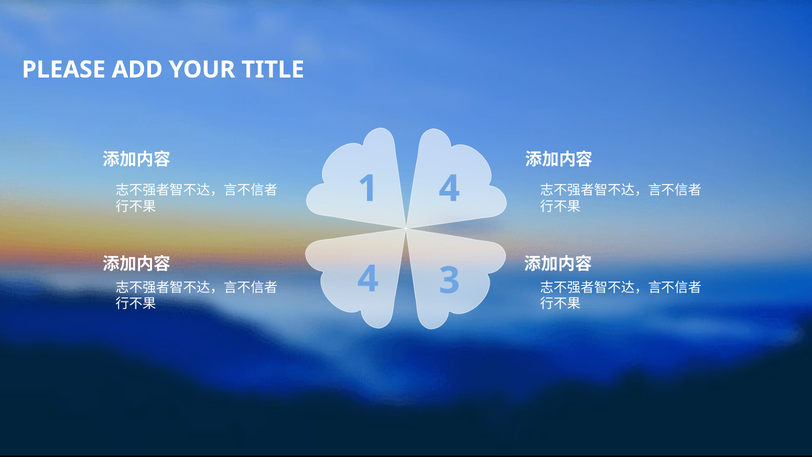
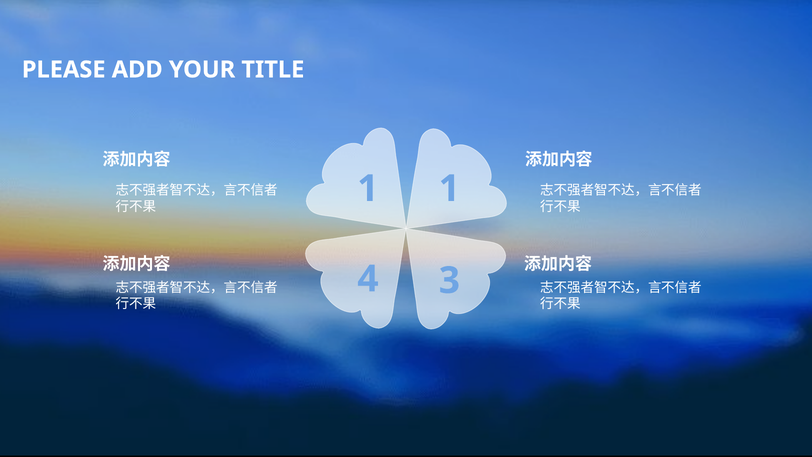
1 4: 4 -> 1 (449, 189)
